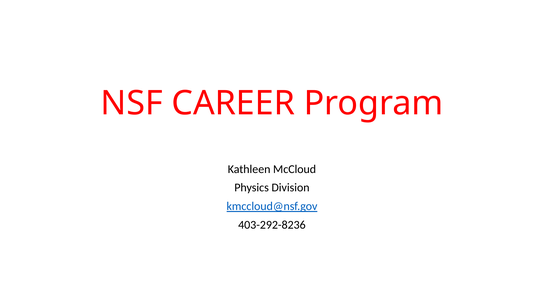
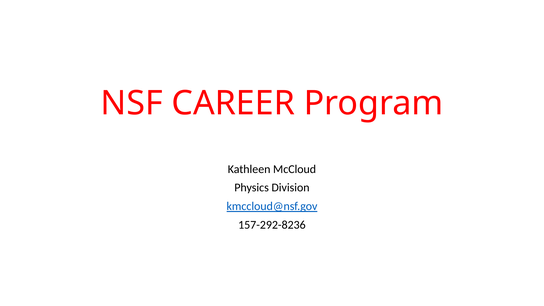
403-292-8236: 403-292-8236 -> 157-292-8236 (272, 225)
